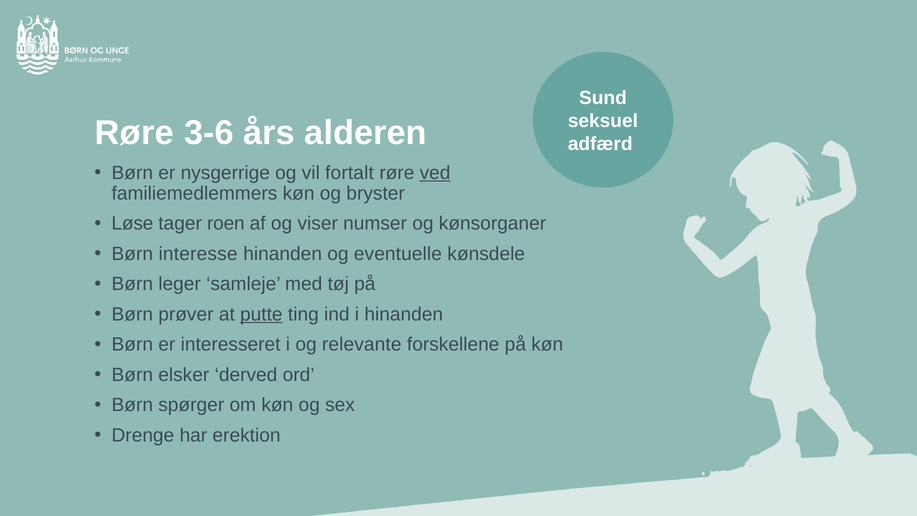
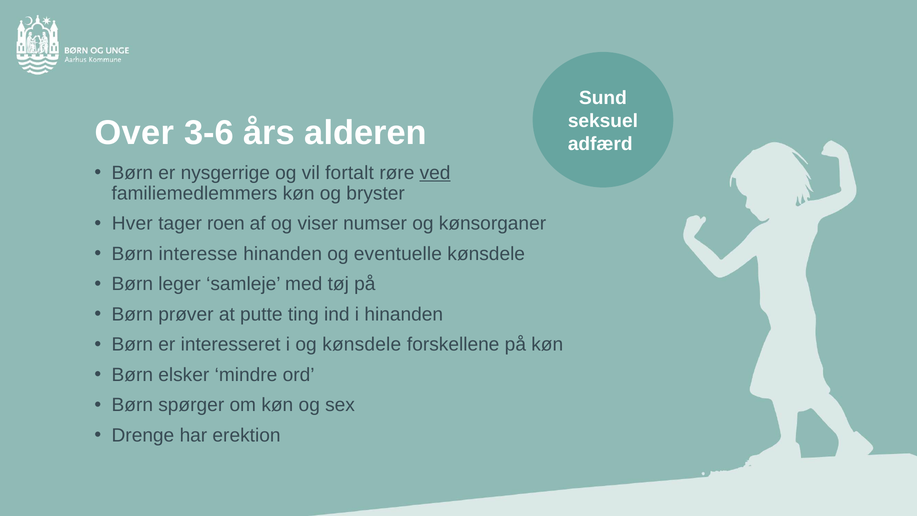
Røre: Røre -> Over (134, 133)
Løse: Løse -> Hver (132, 224)
putte underline: present -> none (261, 314)
og relevante: relevante -> kønsdele (362, 344)
derved: derved -> mindre (246, 375)
